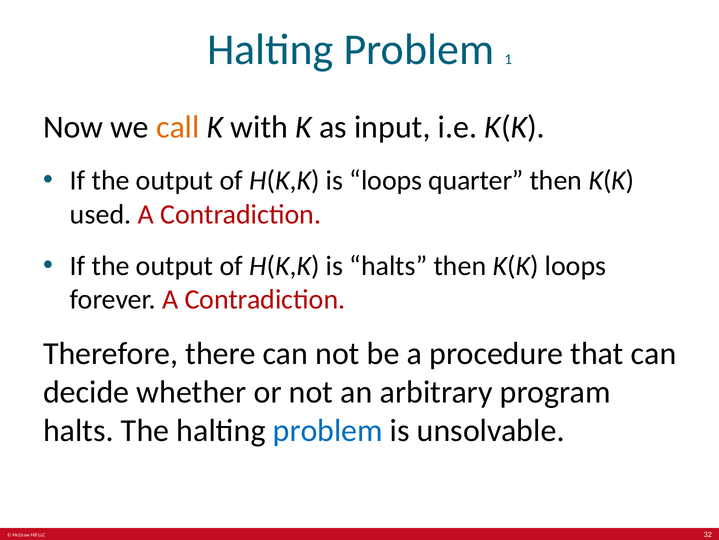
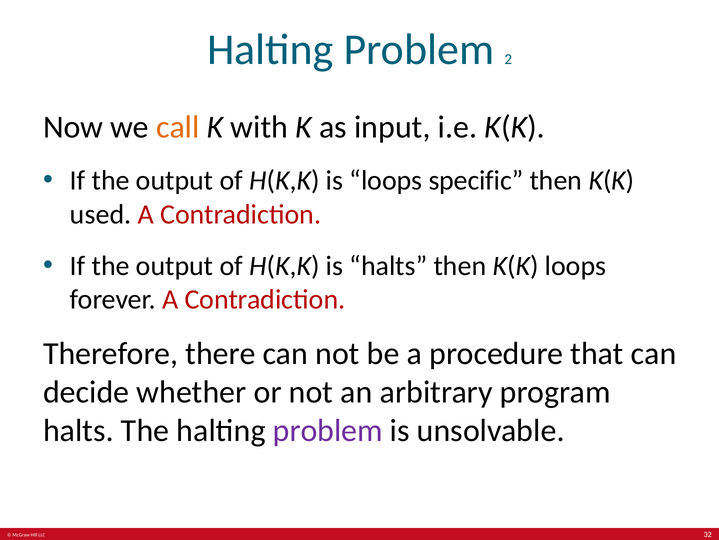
1: 1 -> 2 (508, 59)
quarter: quarter -> specific (476, 180)
problem colour: blue -> purple (328, 430)
